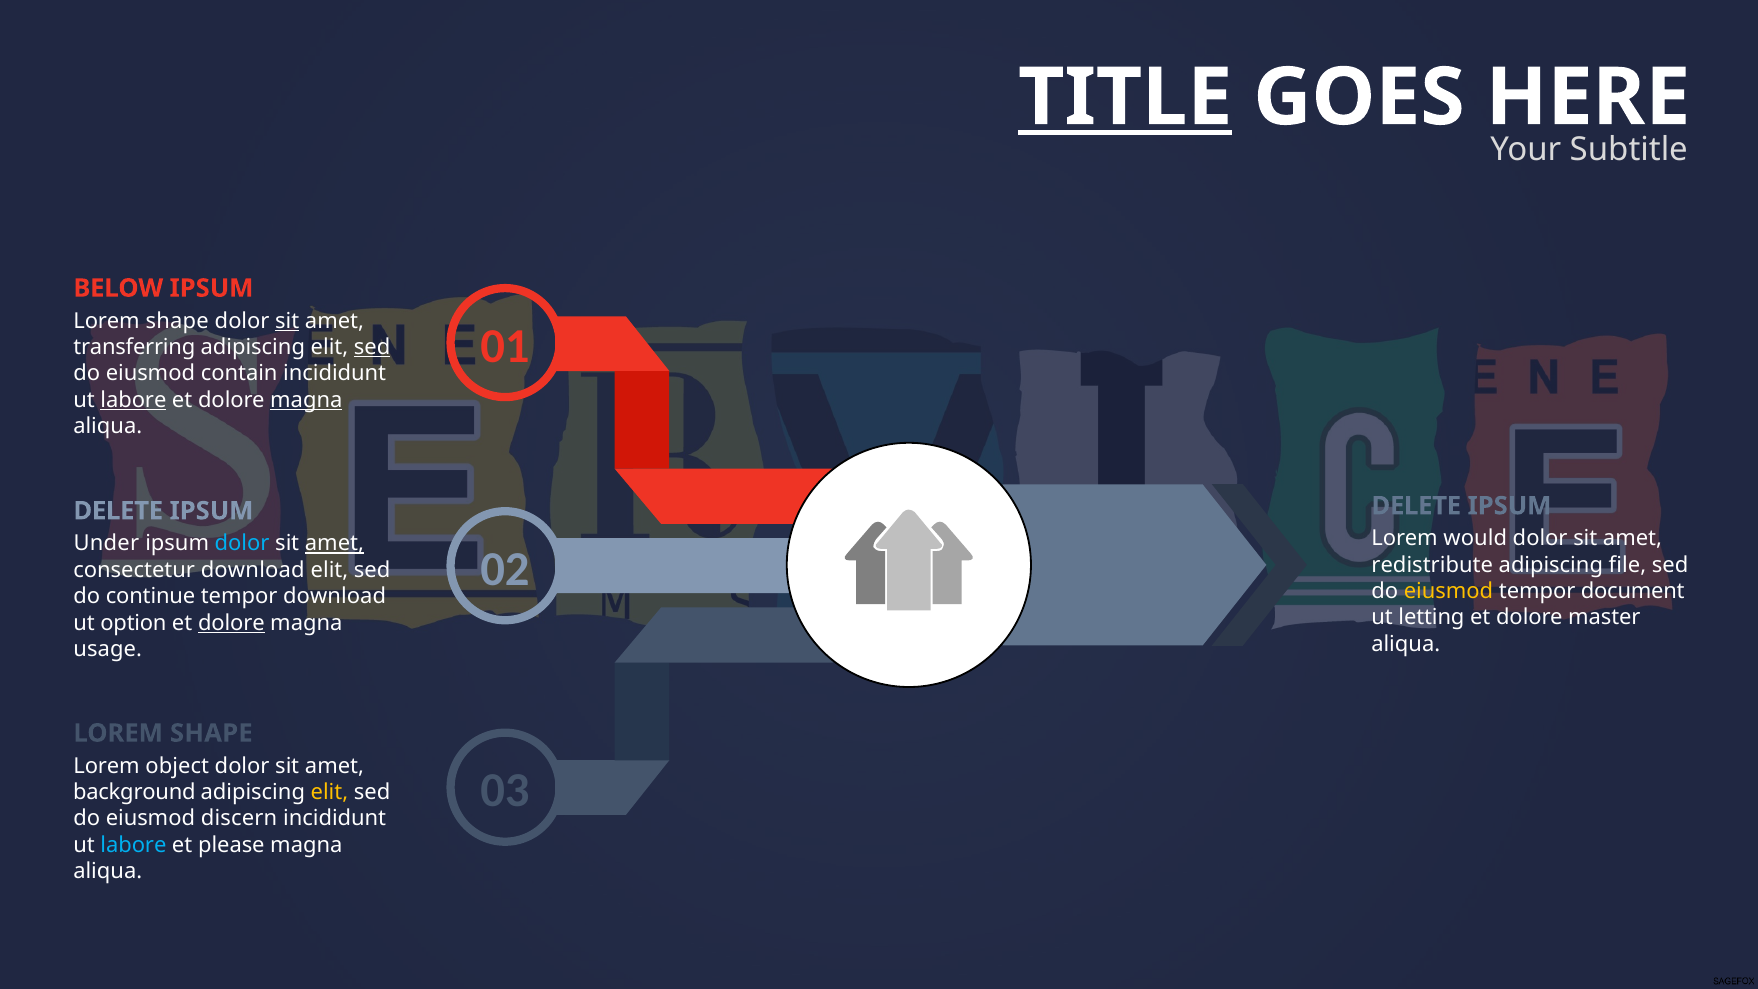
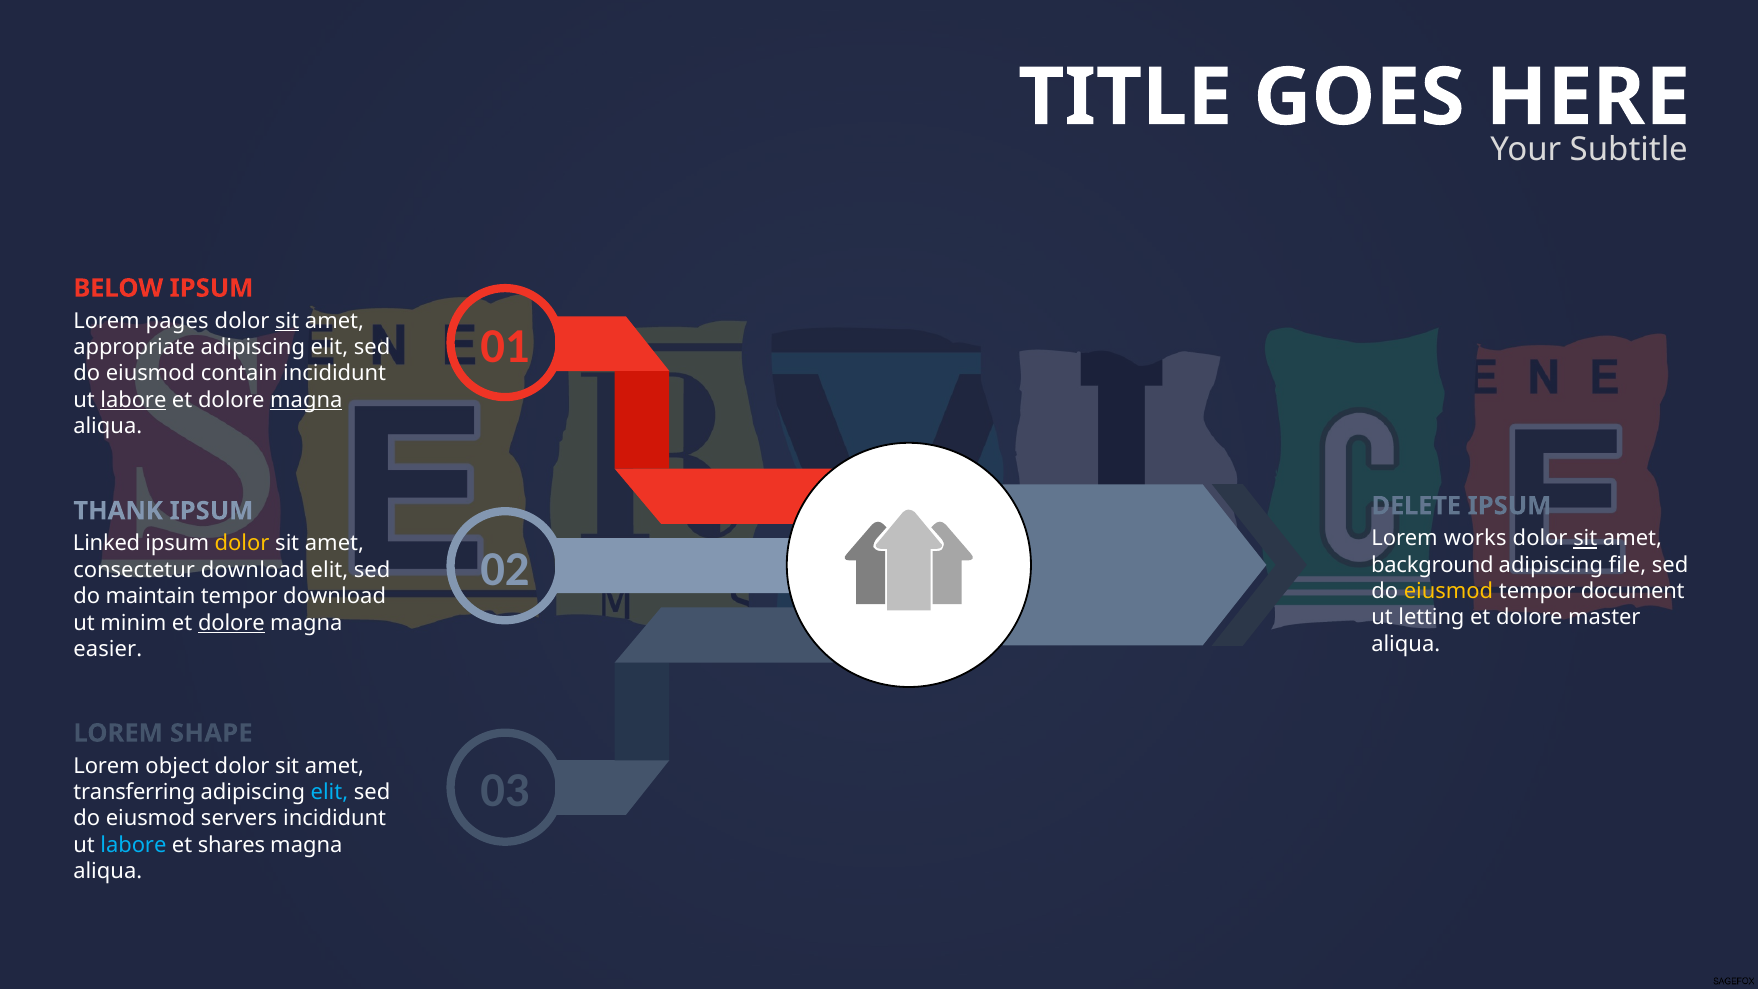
TITLE underline: present -> none (1125, 98)
shape: shape -> pages (177, 321)
transferring: transferring -> appropriate (134, 347)
sed underline: present -> none (372, 347)
DELETE: DELETE -> THANK (118, 511)
would: would -> works (1475, 539)
sit underline: none -> present (1585, 539)
Under: Under -> Linked (107, 544)
dolor colour: light blue -> yellow (242, 544)
amet underline: present -> none (334, 544)
redistribute: redistribute -> background (1432, 565)
continue: continue -> maintain (151, 596)
option: option -> minim (133, 623)
usage: usage -> easier (108, 649)
background: background -> transferring (134, 792)
elit colour: yellow -> light blue (329, 792)
discern: discern -> servers (239, 819)
please: please -> shares (231, 845)
